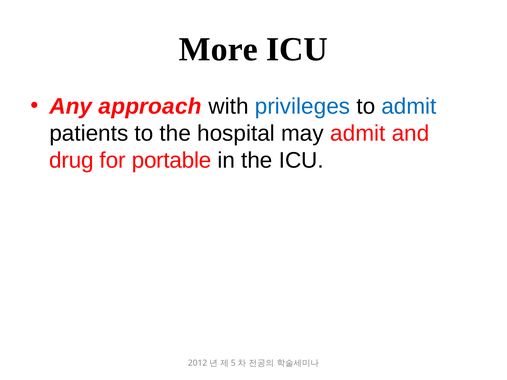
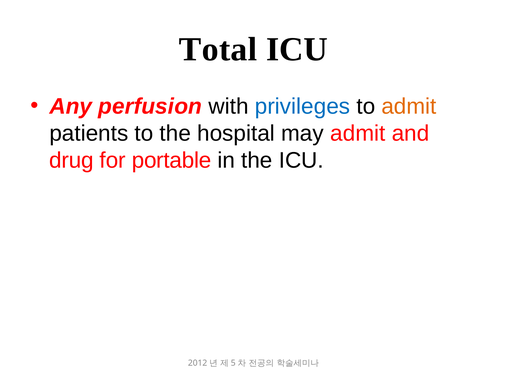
More: More -> Total (218, 49)
approach: approach -> perfusion (150, 106)
admit colour: blue -> orange (409, 106)
